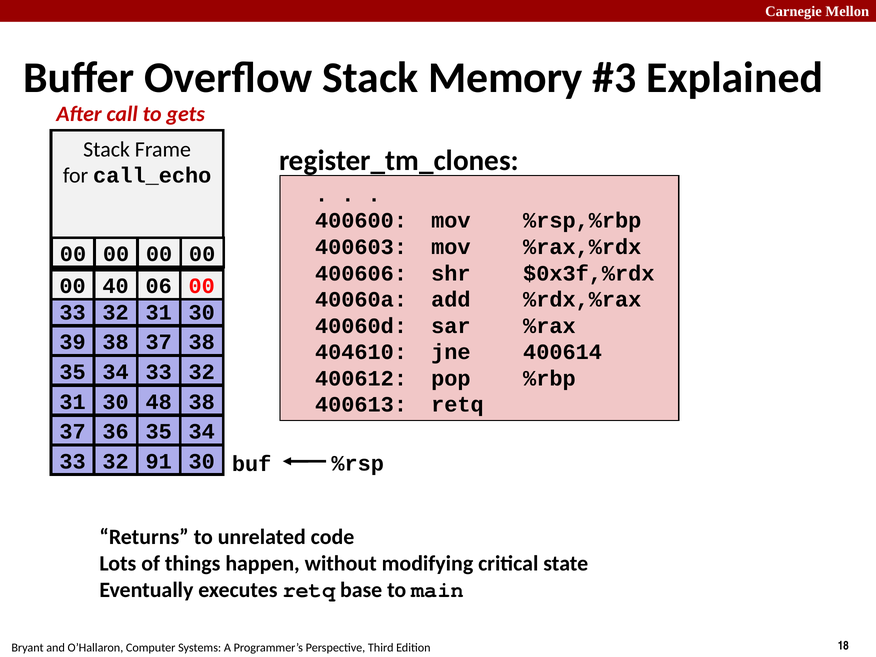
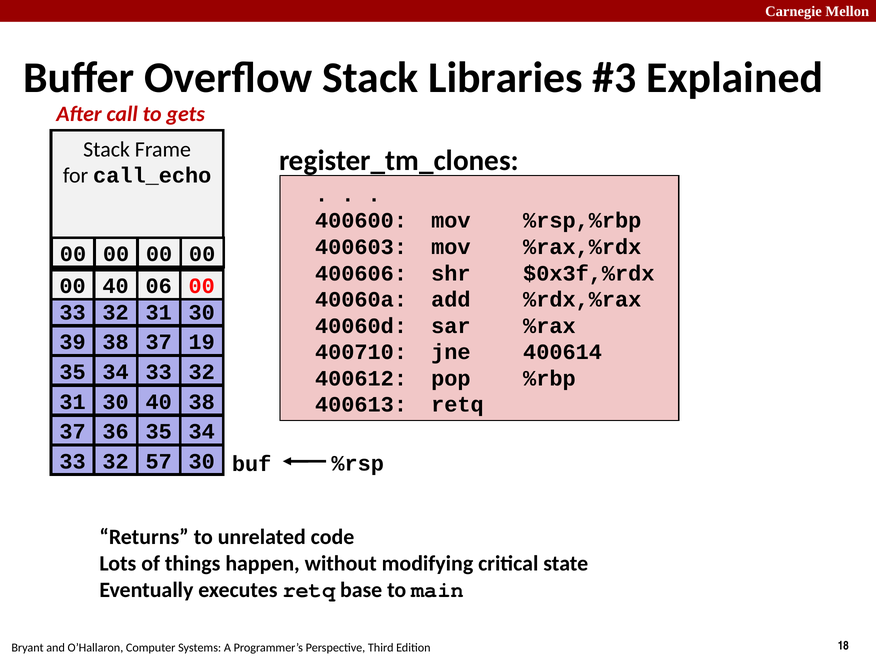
Memory: Memory -> Libraries (505, 78)
37 38: 38 -> 19 (202, 342)
404610: 404610 -> 400710 (361, 352)
30 48: 48 -> 40 (159, 402)
91: 91 -> 57 (159, 461)
